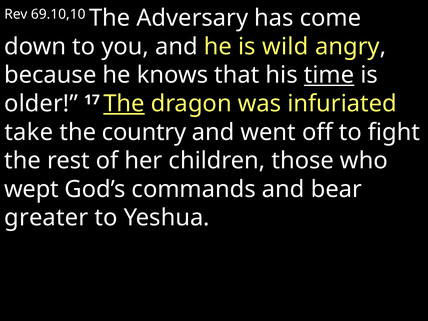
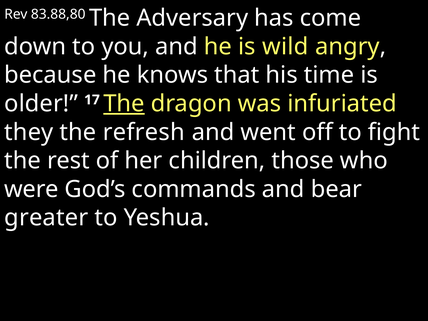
69.10,10: 69.10,10 -> 83.88,80 (58, 14)
time underline: present -> none (329, 75)
take: take -> they (29, 132)
country: country -> refresh (144, 132)
wept: wept -> were (31, 189)
